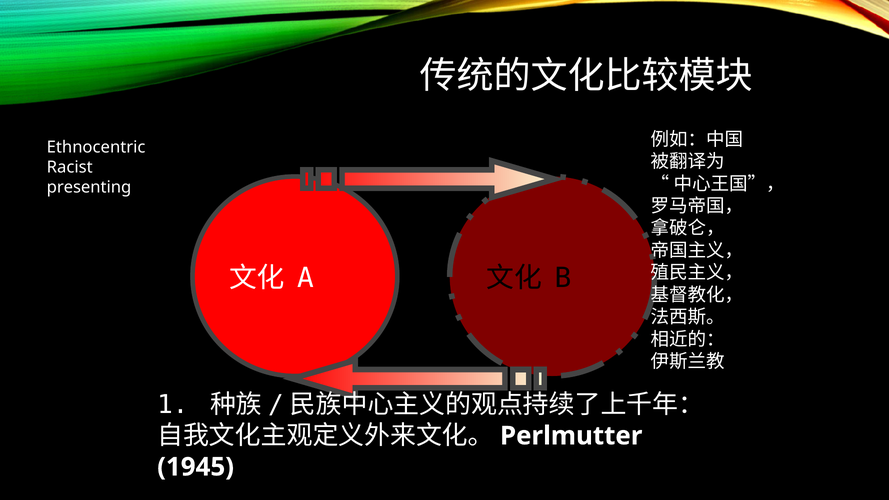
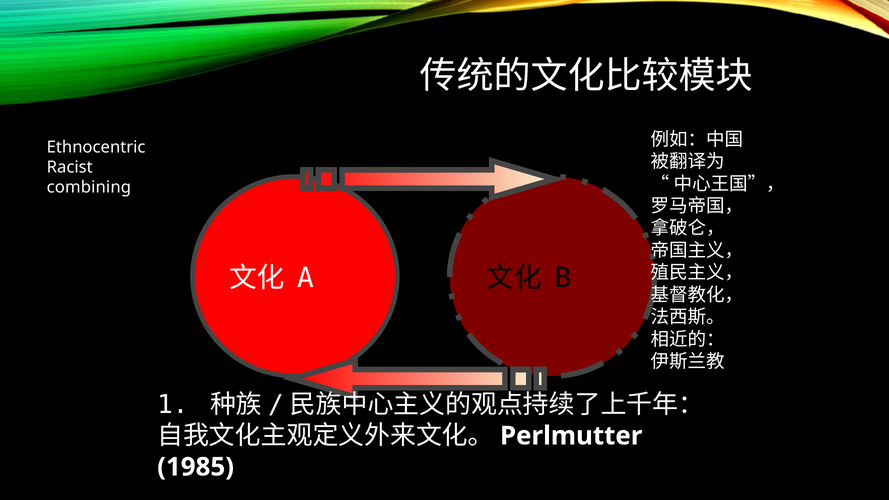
presenting: presenting -> combining (89, 187)
1945: 1945 -> 1985 (196, 467)
